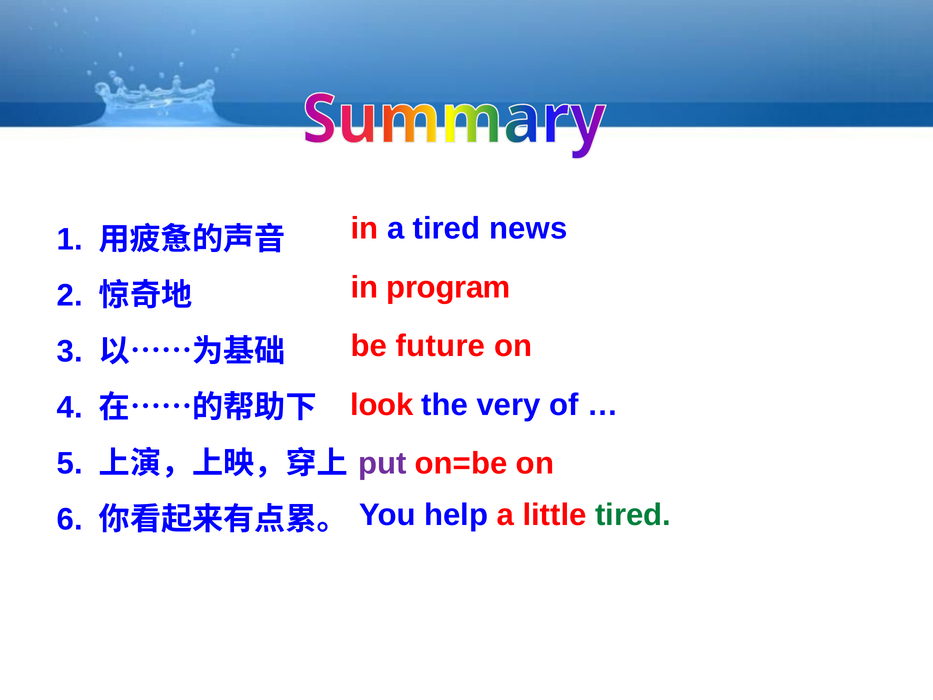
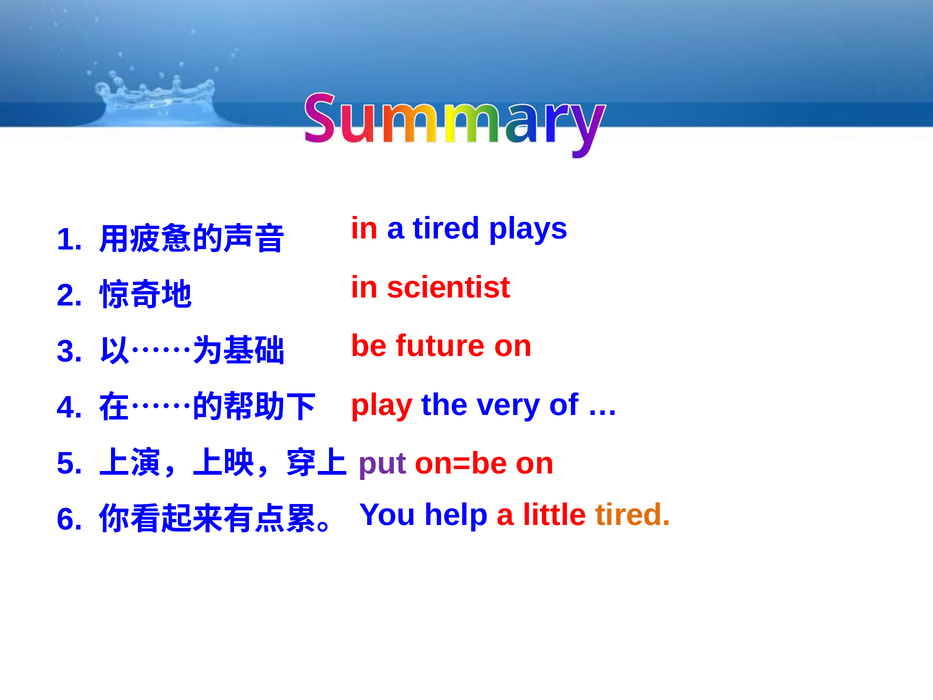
news: news -> plays (529, 228)
program: program -> scientist (449, 287)
look: look -> play (382, 405)
tired colour: green -> orange (633, 515)
